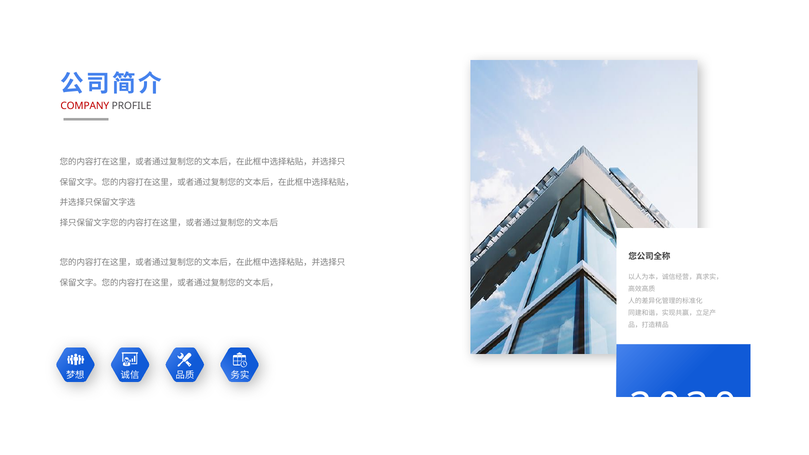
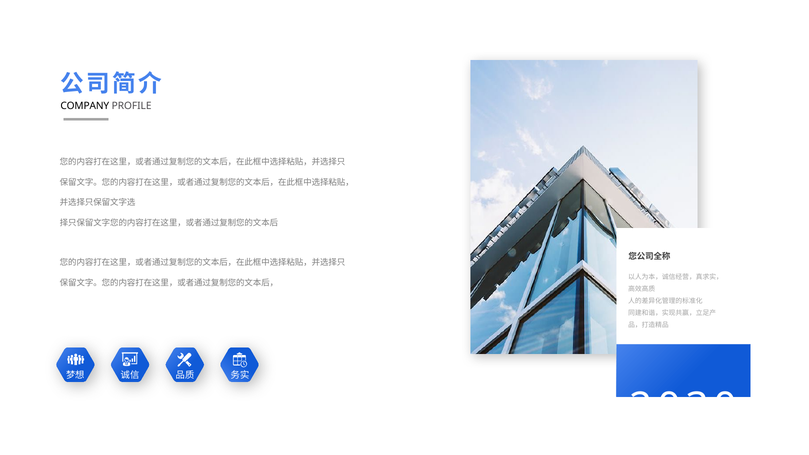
COMPANY colour: red -> black (85, 106)
